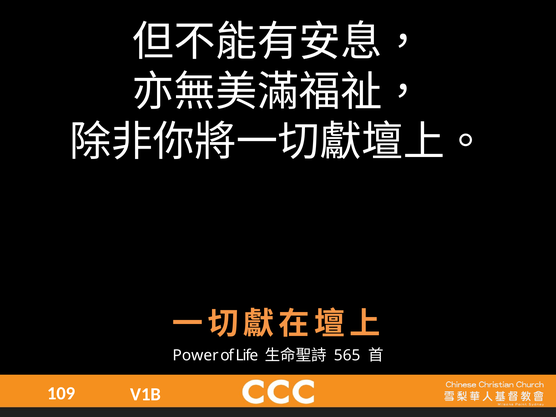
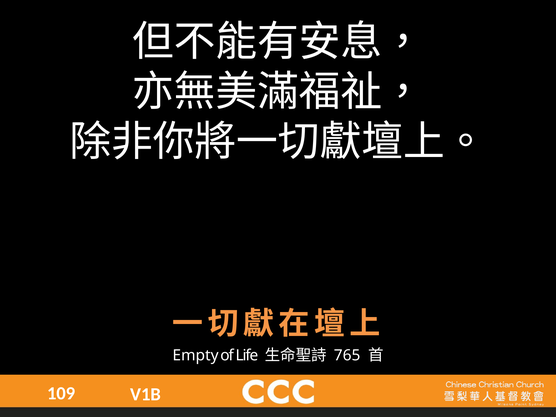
Power: Power -> Empty (196, 355)
565: 565 -> 765 (347, 355)
